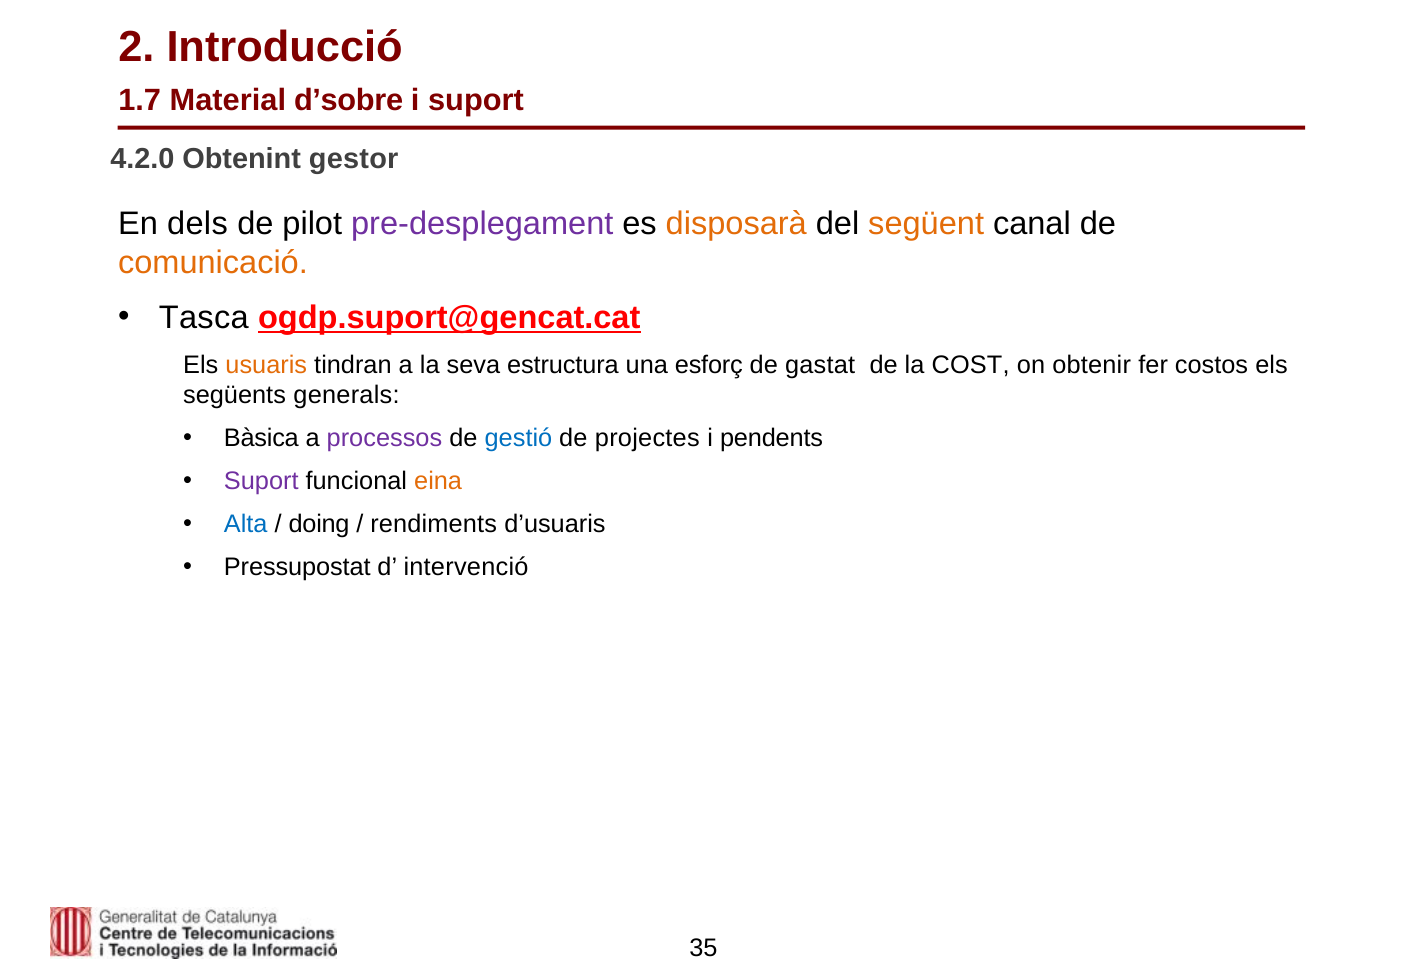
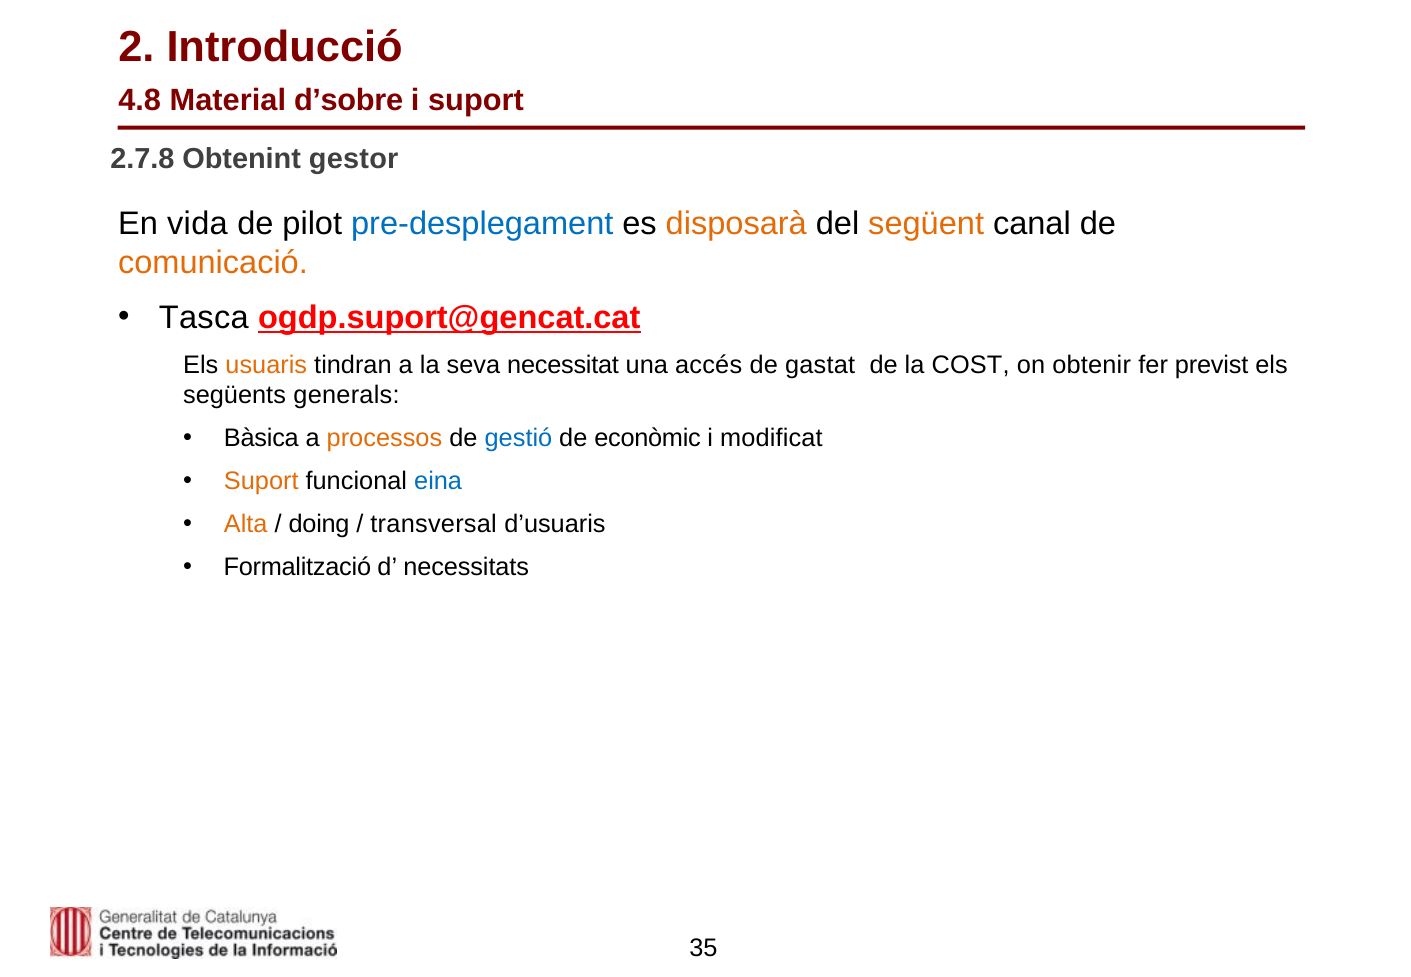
1.7: 1.7 -> 4.8 (140, 101)
4.2.0: 4.2.0 -> 2.7.8 (142, 159)
dels: dels -> vida (197, 223)
pre-desplegament colour: purple -> blue (482, 223)
estructura: estructura -> necessitat (563, 365)
esforç: esforç -> accés (709, 365)
costos: costos -> previst (1212, 365)
processos colour: purple -> orange (384, 438)
projectes: projectes -> econòmic (648, 438)
pendents: pendents -> modificat (771, 438)
Suport colour: purple -> orange (261, 481)
eina colour: orange -> blue (438, 481)
Alta colour: blue -> orange (246, 524)
rendiments: rendiments -> transversal (434, 524)
Pressupostat: Pressupostat -> Formalització (297, 567)
intervenció: intervenció -> necessitats (466, 567)
